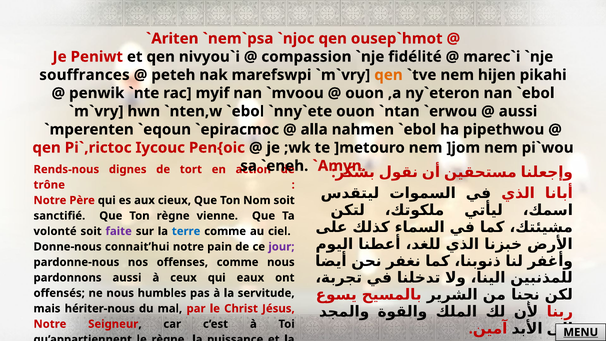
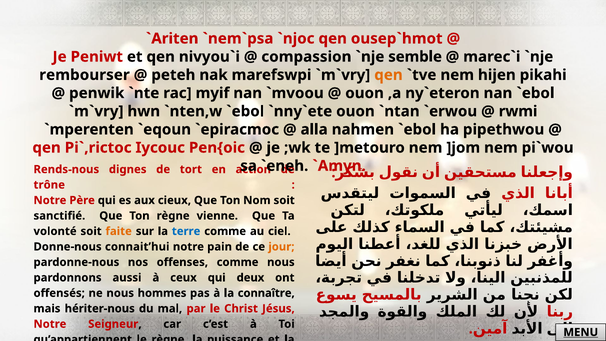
fidélité: fidélité -> semble (415, 57)
souffrances: souffrances -> rembourser (84, 75)
aussi: aussi -> rwmi (518, 111)
faite colour: purple -> orange (119, 231)
jour colour: purple -> orange (281, 247)
eaux: eaux -> deux (250, 278)
humbles: humbles -> hommes (162, 293)
servitude: servitude -> connaître (266, 293)
